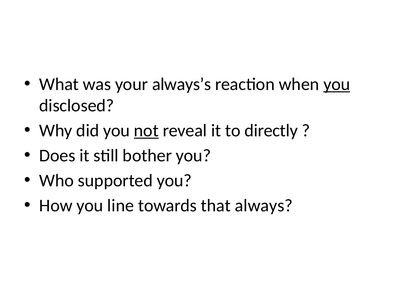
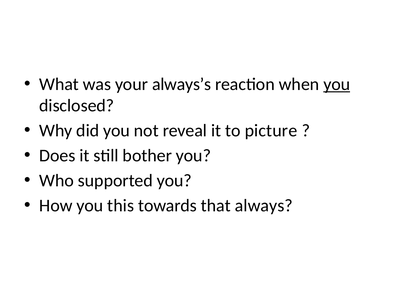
not underline: present -> none (146, 131)
directly: directly -> picture (271, 131)
line: line -> this (121, 206)
